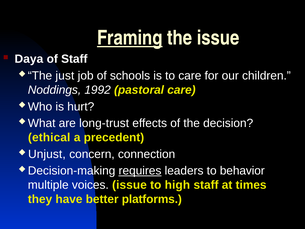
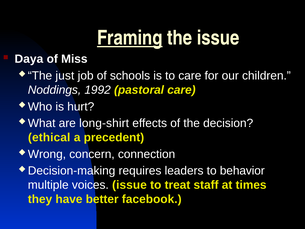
of Staff: Staff -> Miss (74, 59)
long-trust: long-trust -> long-shirt (104, 123)
Unjust: Unjust -> Wrong (47, 154)
requires underline: present -> none (140, 171)
high: high -> treat (177, 185)
platforms: platforms -> facebook (152, 199)
